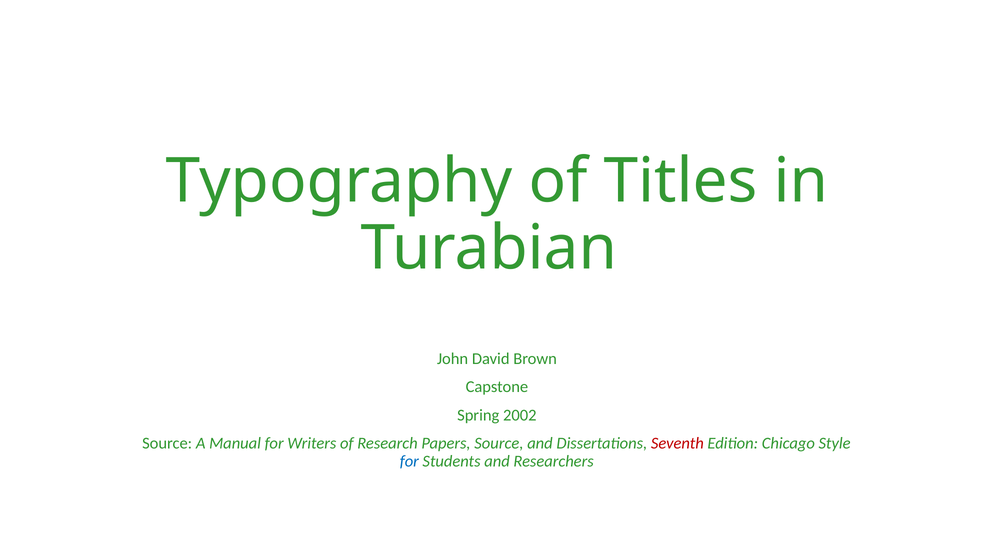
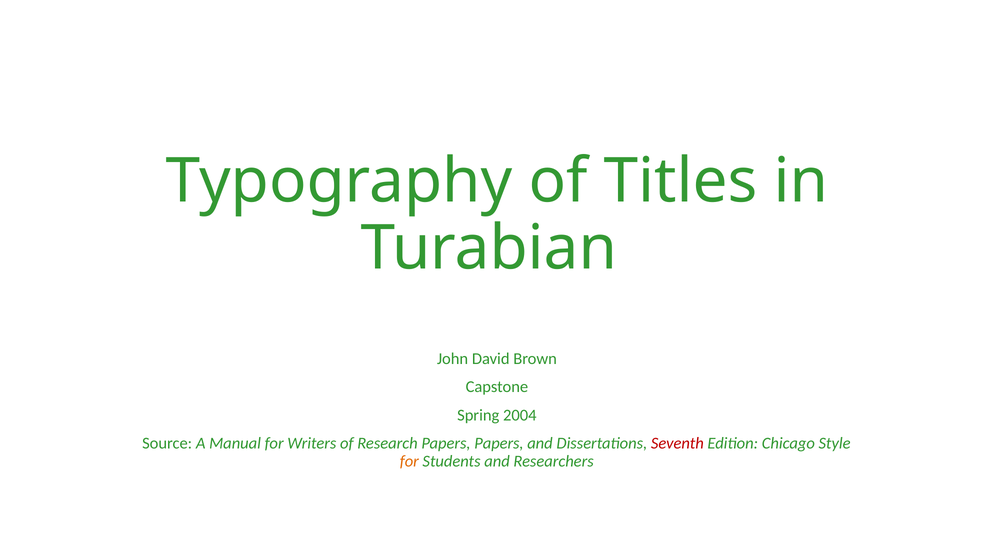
2002: 2002 -> 2004 (520, 415)
Papers Source: Source -> Papers (499, 443)
for colour: blue -> orange (409, 461)
